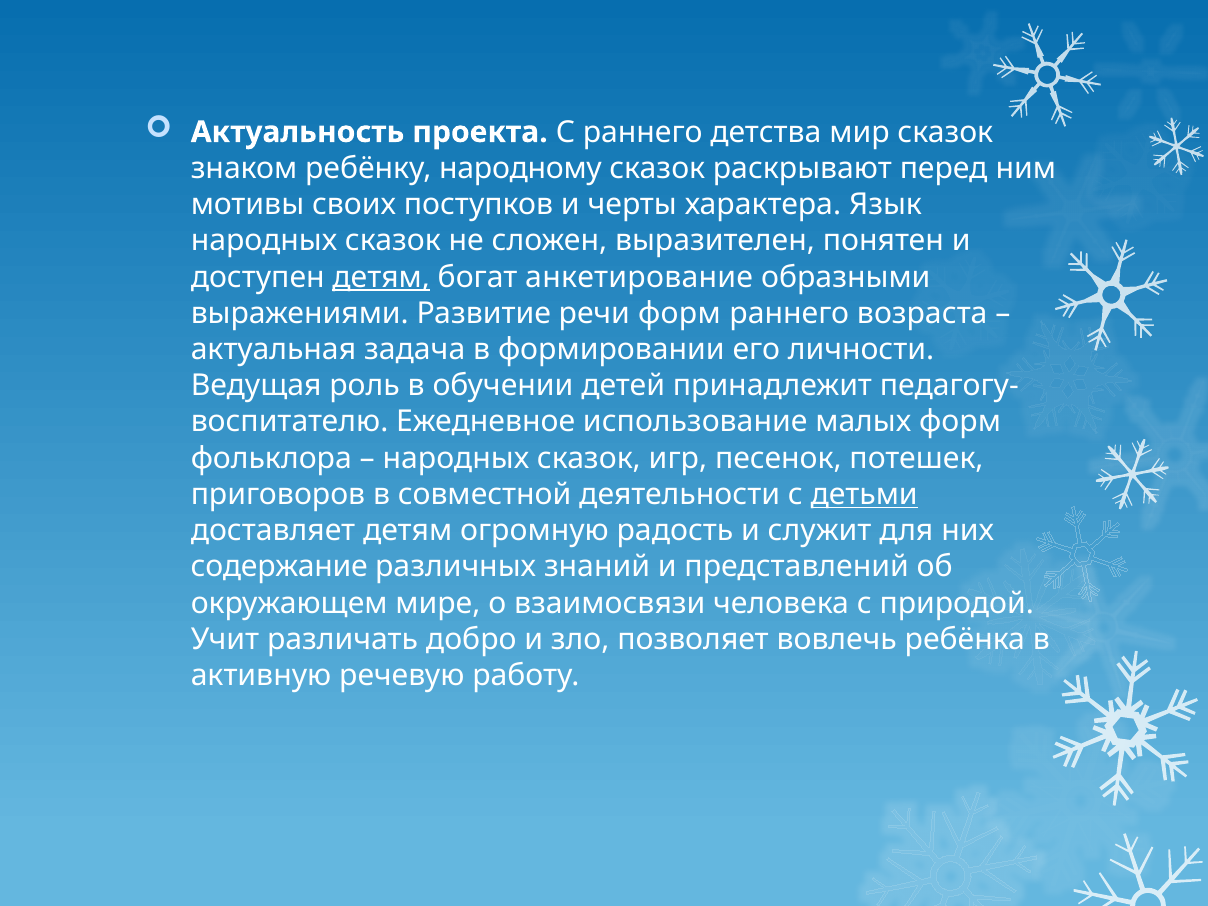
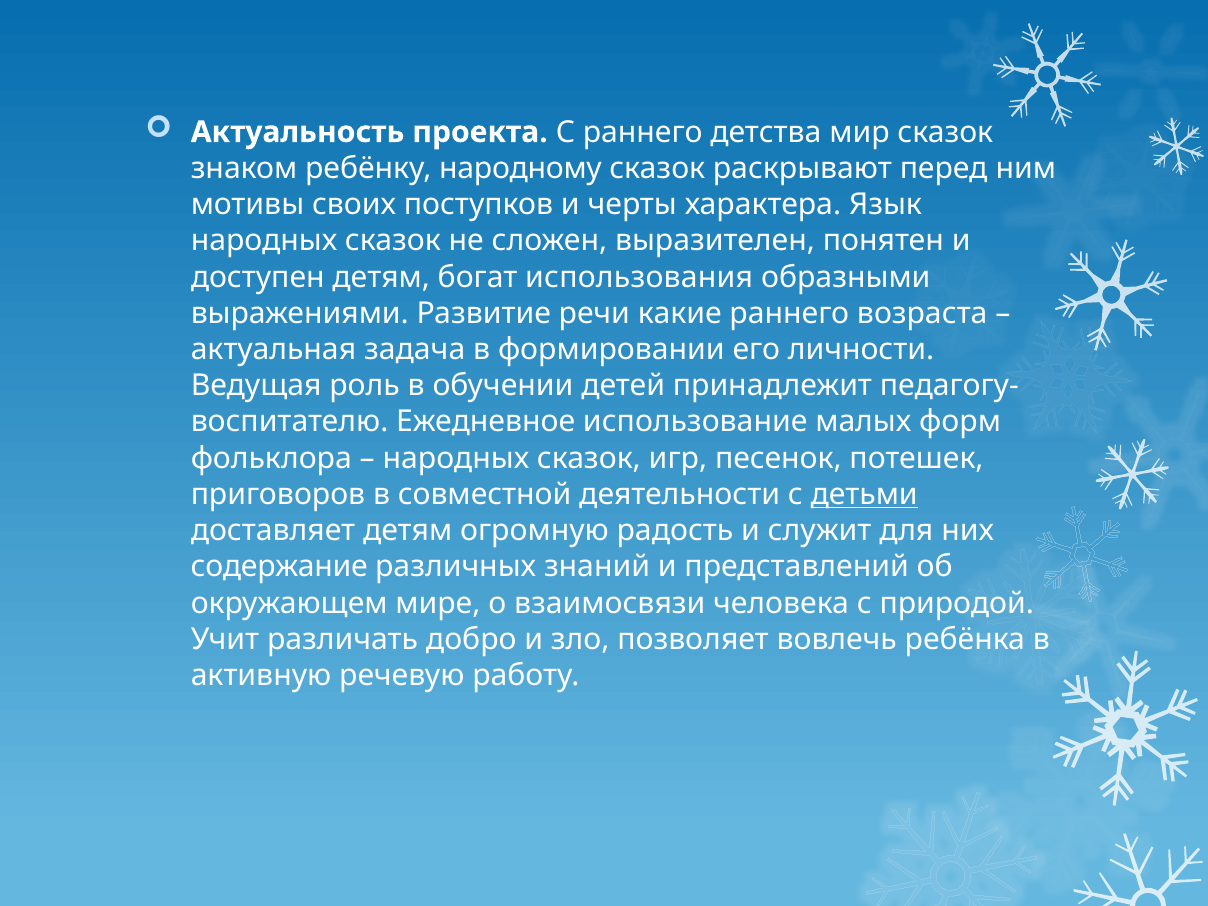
детям underline: present -> none (381, 277)
анкетирование: анкетирование -> использования (639, 277)
речи форм: форм -> какие (680, 313)
